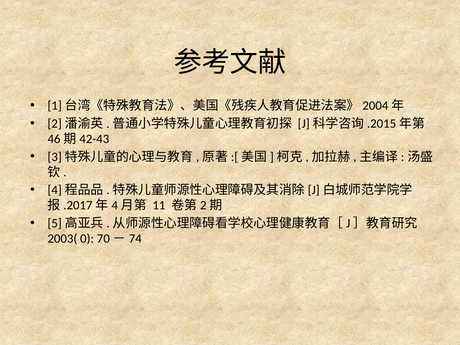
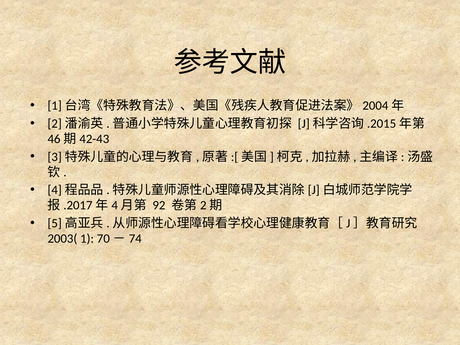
11: 11 -> 92 (159, 205)
0: 0 -> 1 (87, 239)
